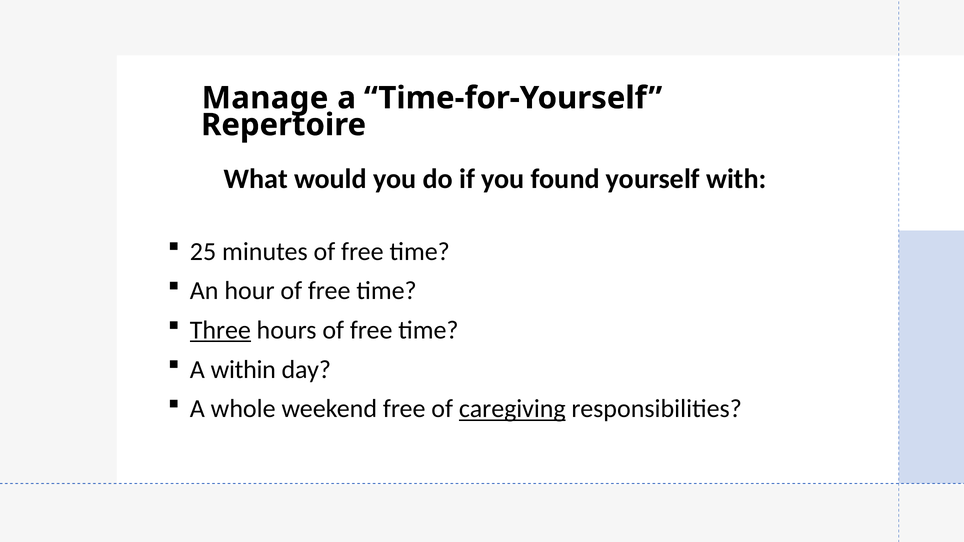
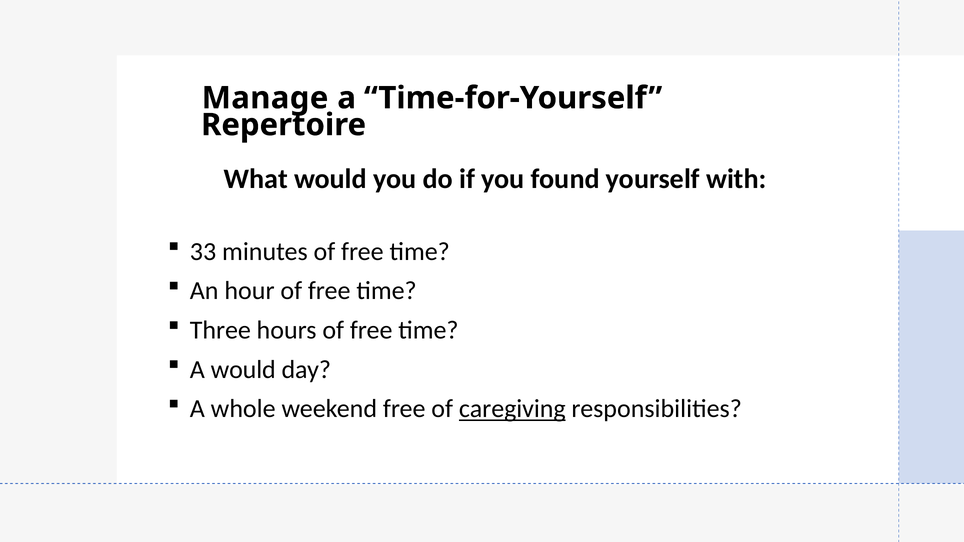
25: 25 -> 33 (203, 252)
Three underline: present -> none (220, 330)
A within: within -> would (243, 370)
